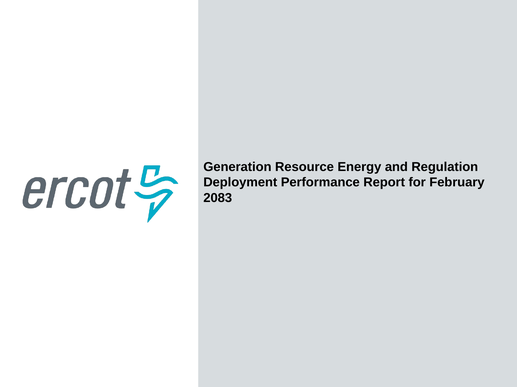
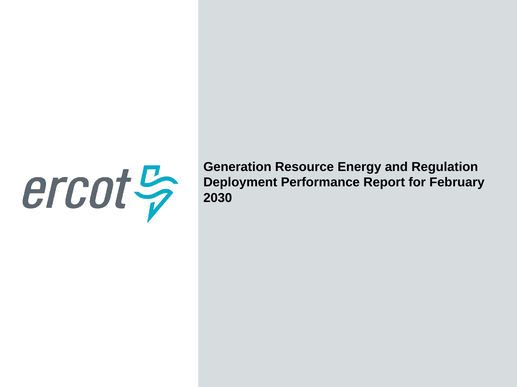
2083: 2083 -> 2030 (218, 198)
